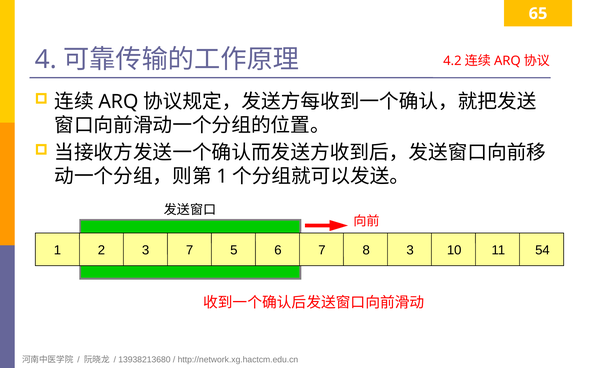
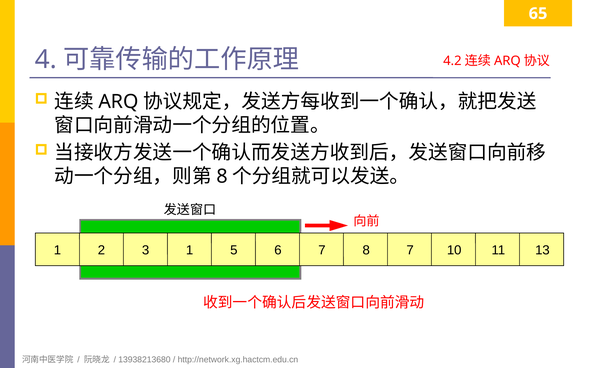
1: 1 -> 8 (222, 177)
3 7: 7 -> 1 (190, 251)
8 3: 3 -> 7 (410, 251)
54: 54 -> 13 (542, 251)
